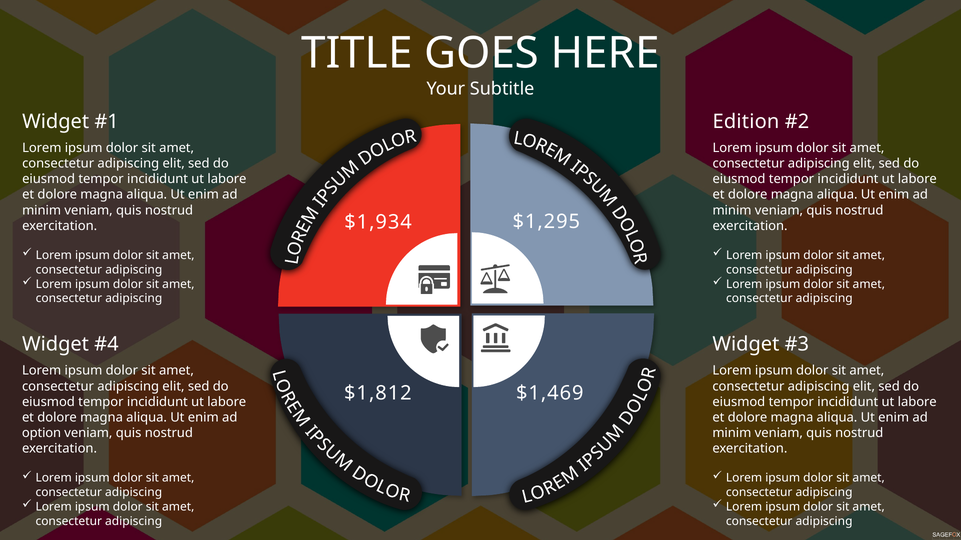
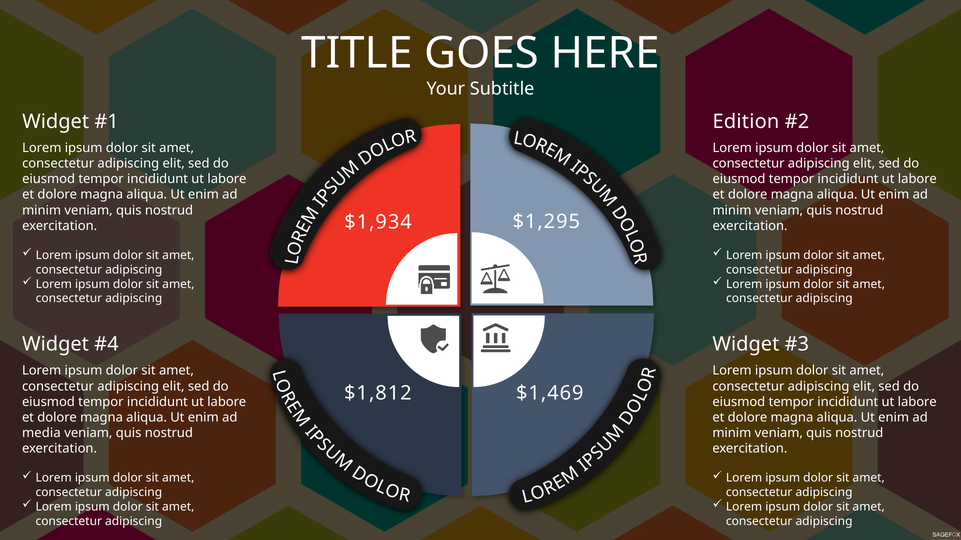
option: option -> media (41, 434)
